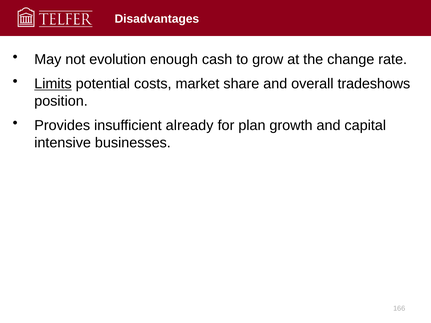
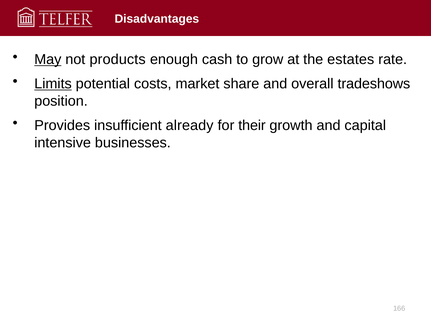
May underline: none -> present (48, 59)
evolution: evolution -> products (118, 59)
change: change -> estates (351, 59)
plan: plan -> their (252, 126)
